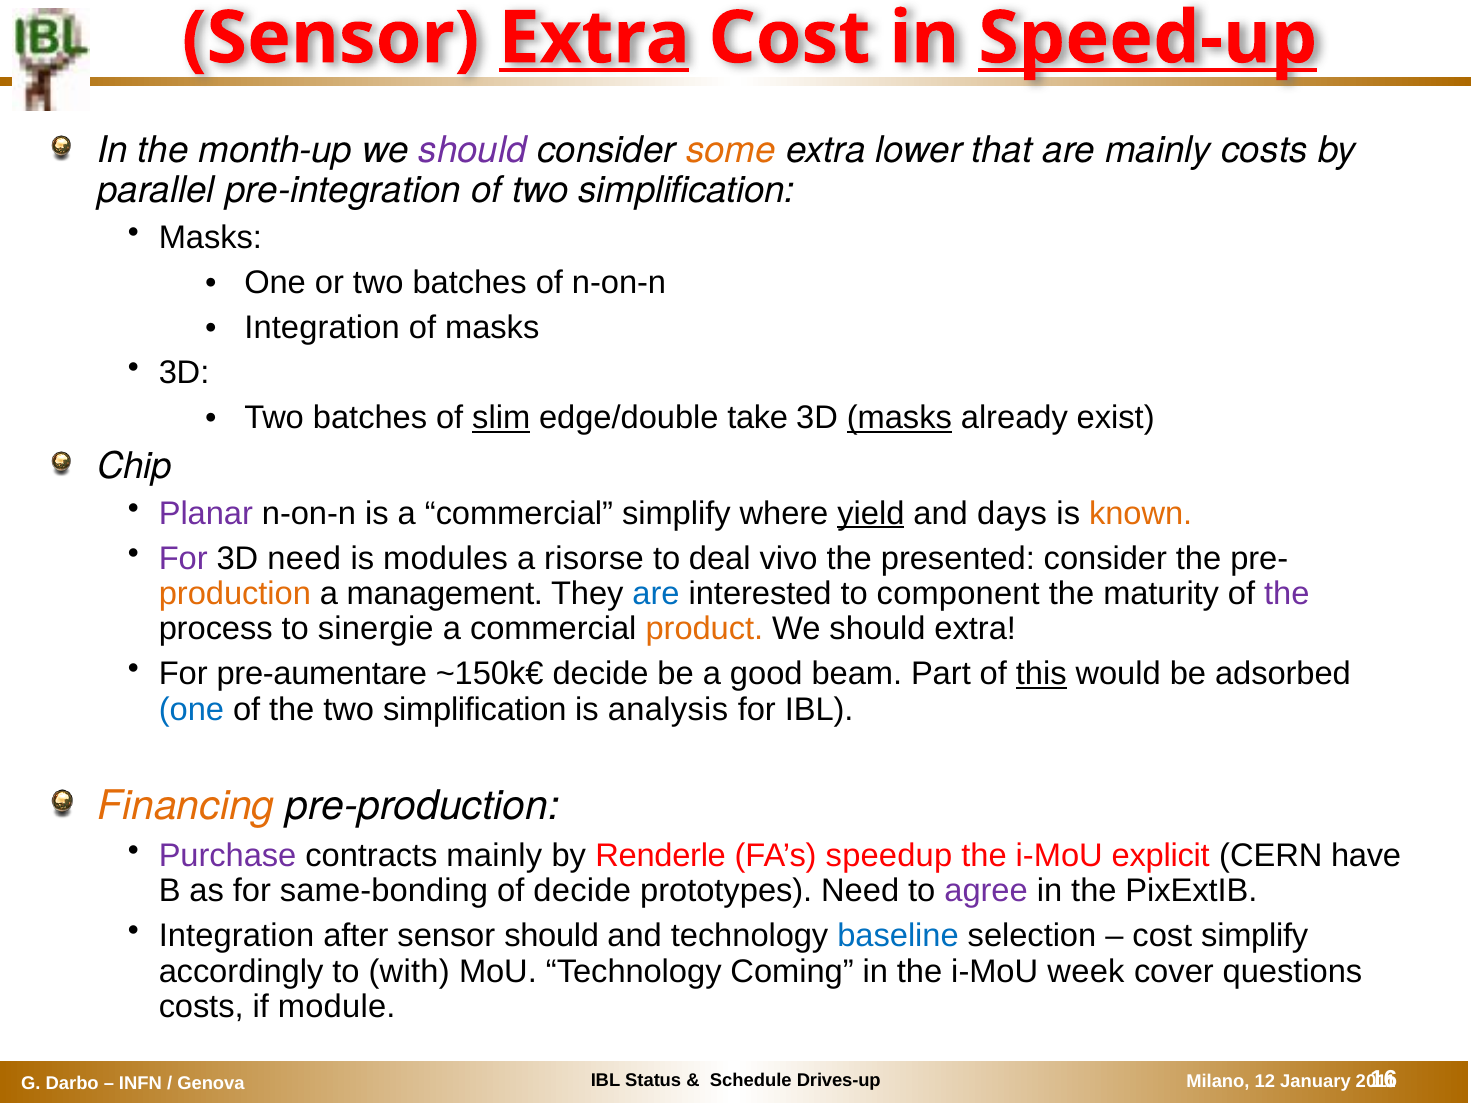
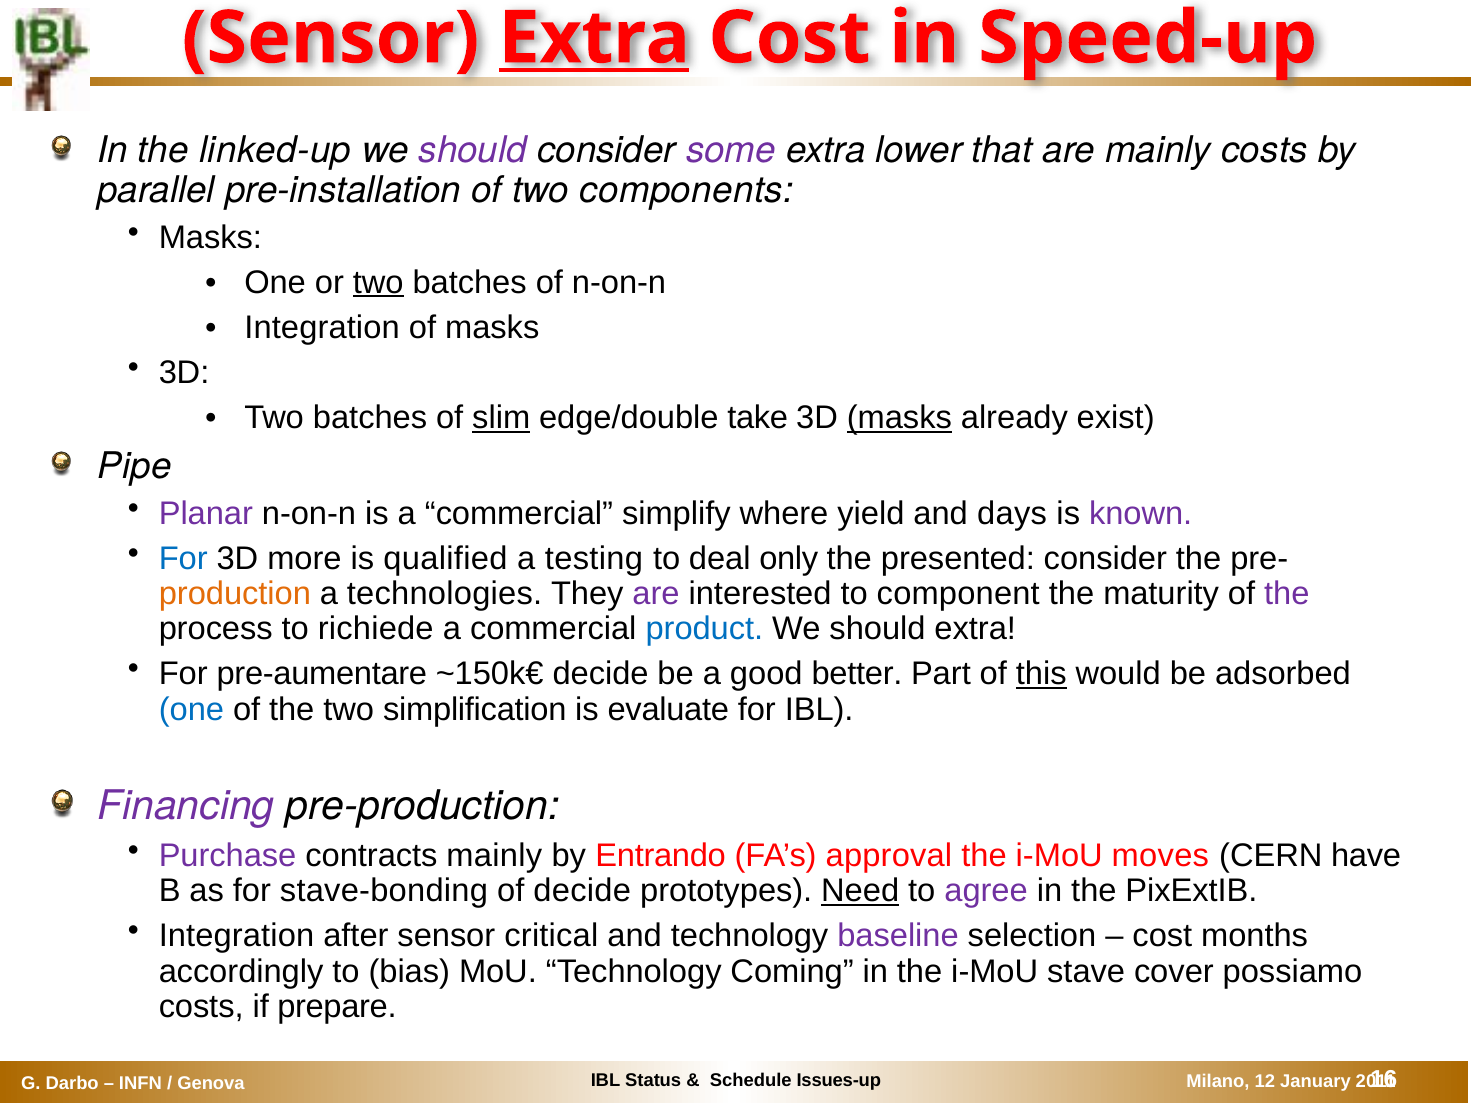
Speed-up underline: present -> none (1148, 38)
month-up: month-up -> linked-up (275, 150)
some colour: orange -> purple (731, 150)
pre-integration: pre-integration -> pre-installation (343, 190)
of two simplification: simplification -> components (687, 190)
two underline: none -> present (378, 282)
Chip: Chip -> Pipe (135, 466)
yield underline: present -> none (871, 514)
known colour: orange -> purple (1141, 514)
For colour: purple -> blue (183, 559)
3D need: need -> more (304, 559)
modules: modules -> qualified (445, 559)
risorse: risorse -> testing (594, 559)
vivo: vivo -> only (789, 559)
management: management -> technologies (445, 594)
are colour: blue -> purple (656, 594)
sinergie: sinergie -> richiede (376, 629)
product colour: orange -> blue (704, 629)
beam: beam -> better (857, 674)
analysis: analysis -> evaluate (668, 709)
Financing colour: orange -> purple (186, 806)
Renderle: Renderle -> Entrando (661, 856)
speedup: speedup -> approval (889, 856)
explicit: explicit -> moves (1160, 856)
same-bonding: same-bonding -> stave-bonding (384, 891)
Need underline: none -> present (860, 891)
sensor should: should -> critical (551, 936)
baseline colour: blue -> purple (898, 936)
cost simplify: simplify -> months (1255, 936)
with: with -> bias (409, 972)
week: week -> stave (1086, 972)
questions: questions -> possiamo (1292, 972)
module: module -> prepare (337, 1007)
Drives-up: Drives-up -> Issues-up (839, 1080)
